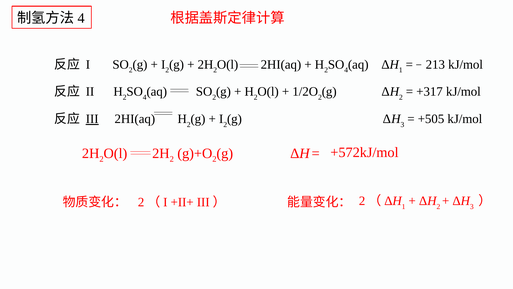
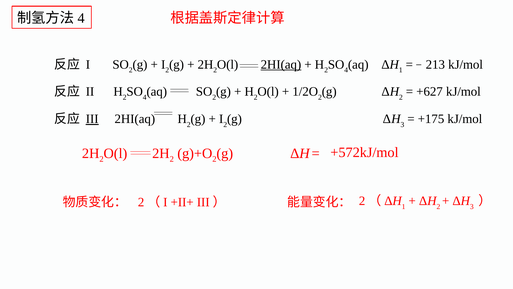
2HI(aq underline: none -> present (281, 64)
+317: +317 -> +627 (430, 92)
+505: +505 -> +175 (431, 119)
